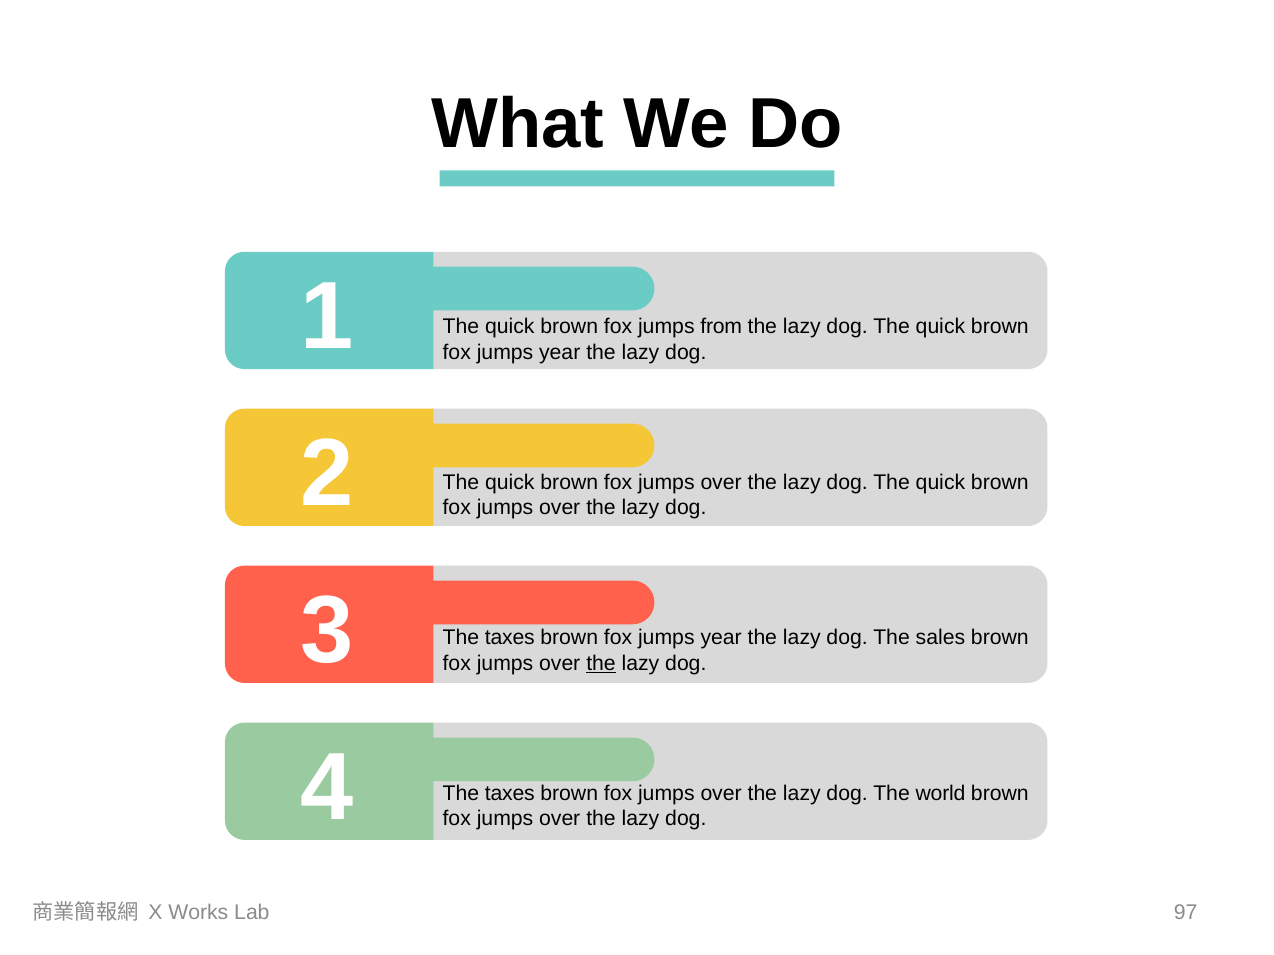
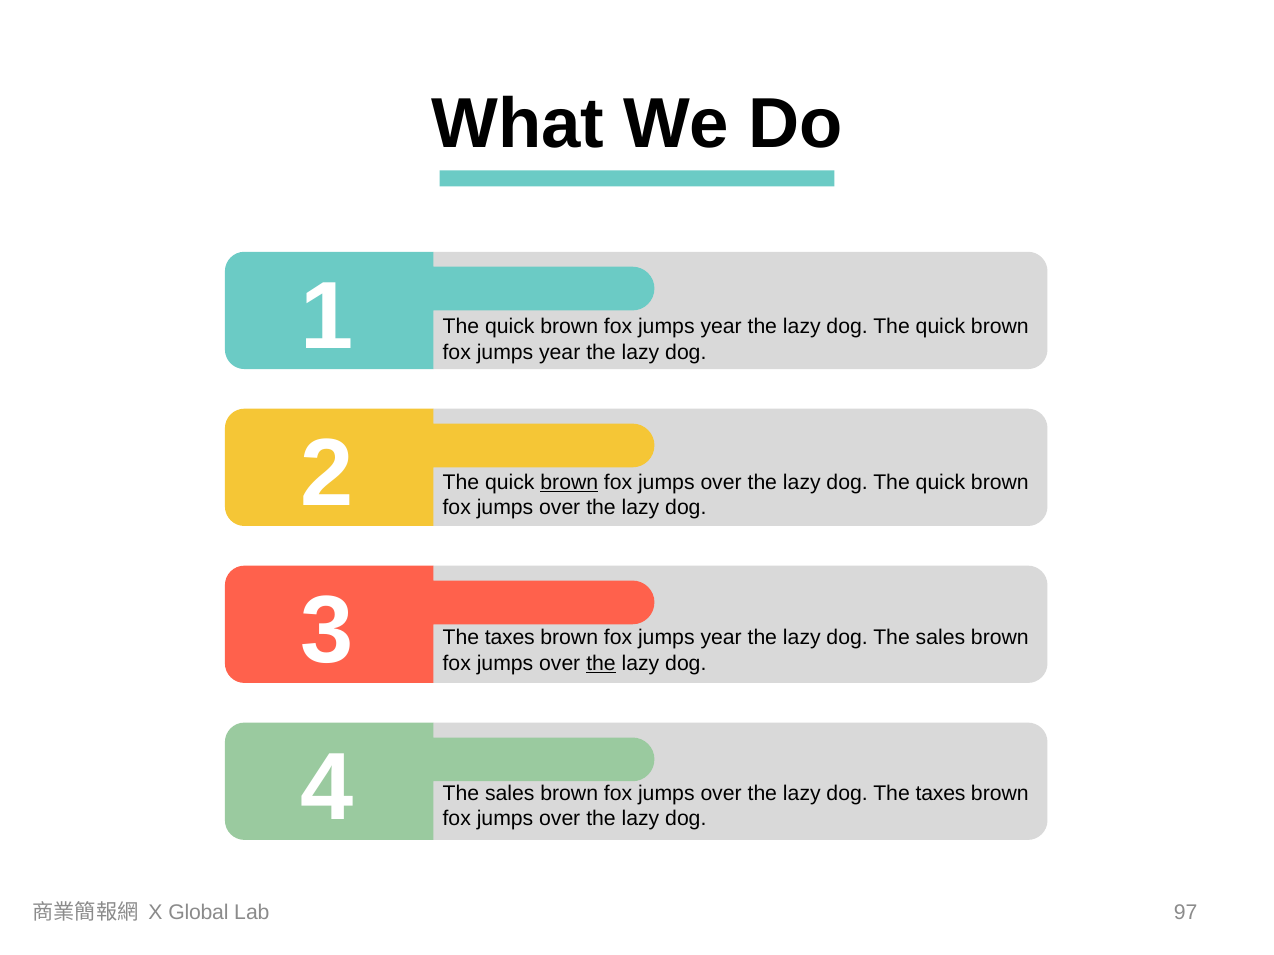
from: from -> year (721, 327)
brown underline: none -> present (569, 482)
taxes: taxes -> sales (510, 794)
world: world -> taxes (941, 794)
Works: Works -> Global (198, 912)
